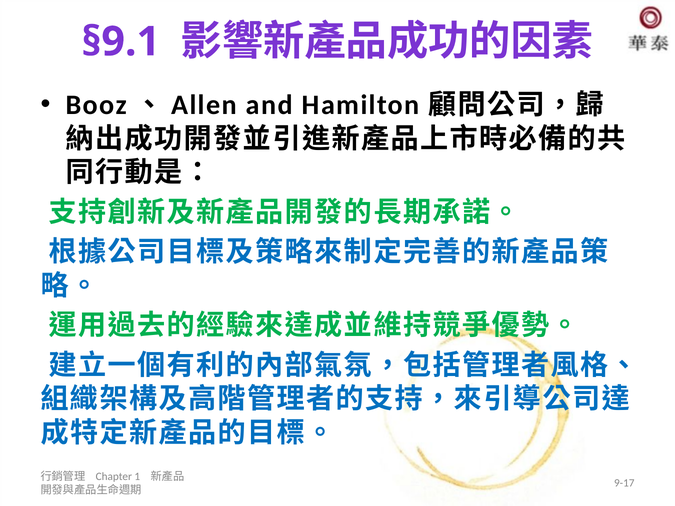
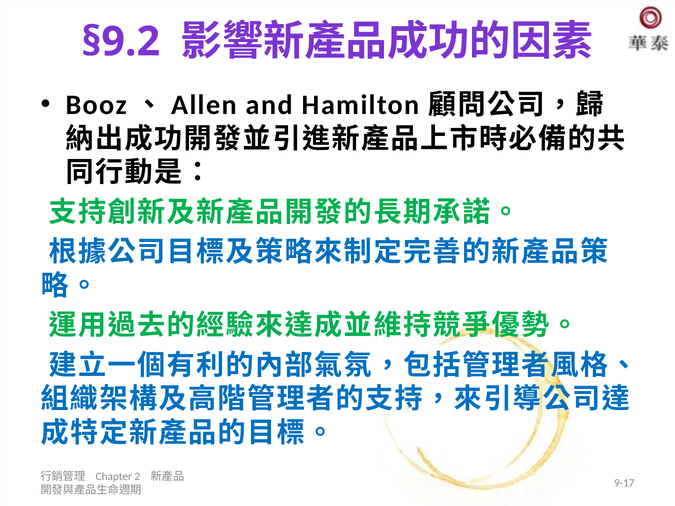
§9.1: §9.1 -> §9.2 (121, 42)
1: 1 -> 2 (137, 477)
